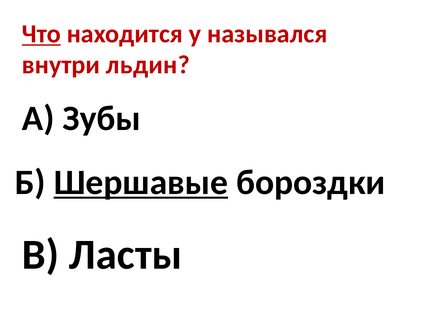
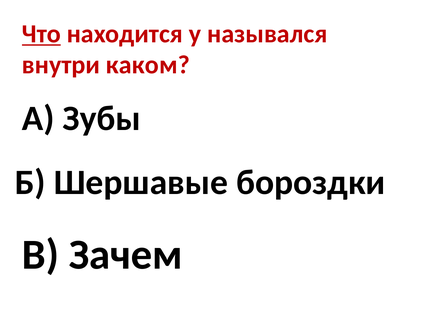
льдин: льдин -> каком (148, 65)
Шершавые underline: present -> none (141, 182)
Ласты: Ласты -> Зачем (126, 255)
